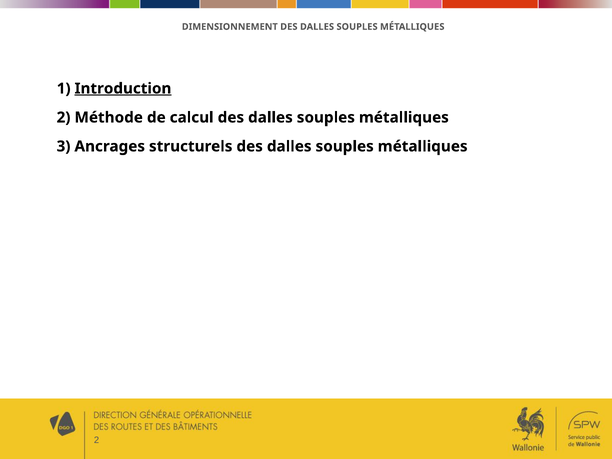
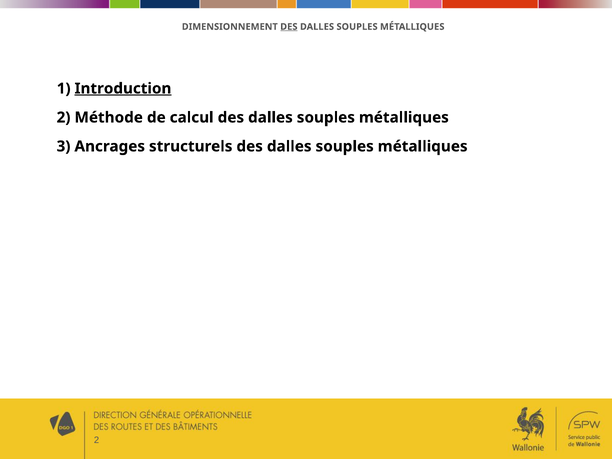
DES underline: none -> present (289, 27)
